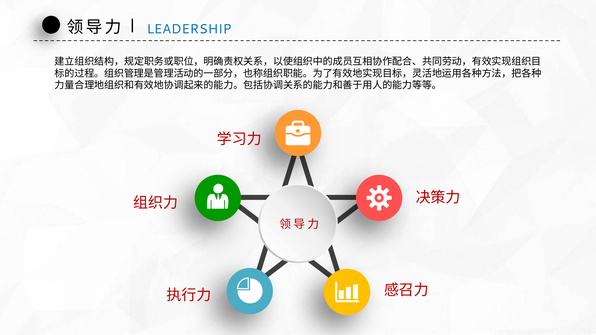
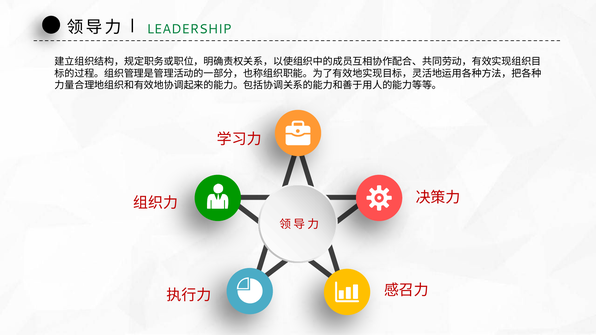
LEADERSHIP colour: blue -> green (189, 29)
